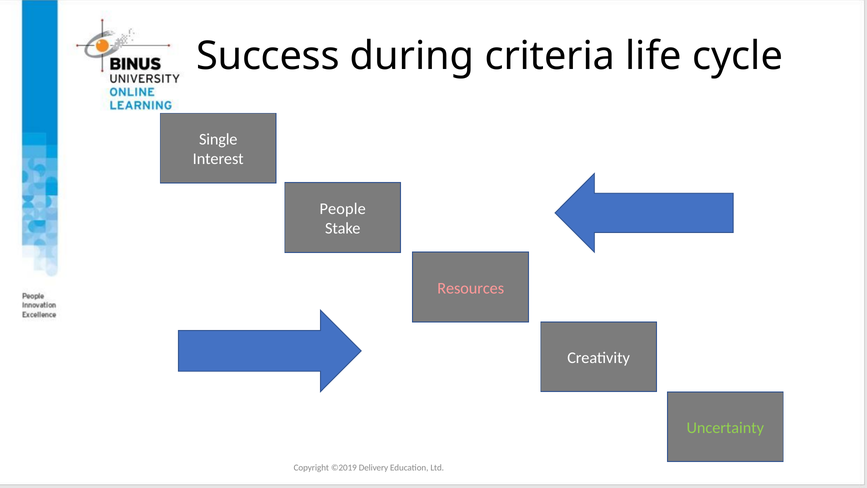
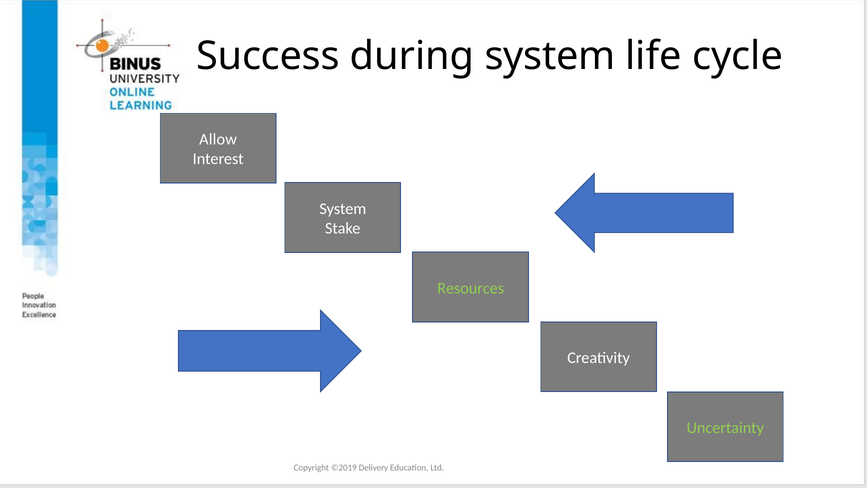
during criteria: criteria -> system (550, 56)
Single: Single -> Allow (218, 139)
People: People -> System (343, 209)
Resources colour: pink -> light green (471, 288)
